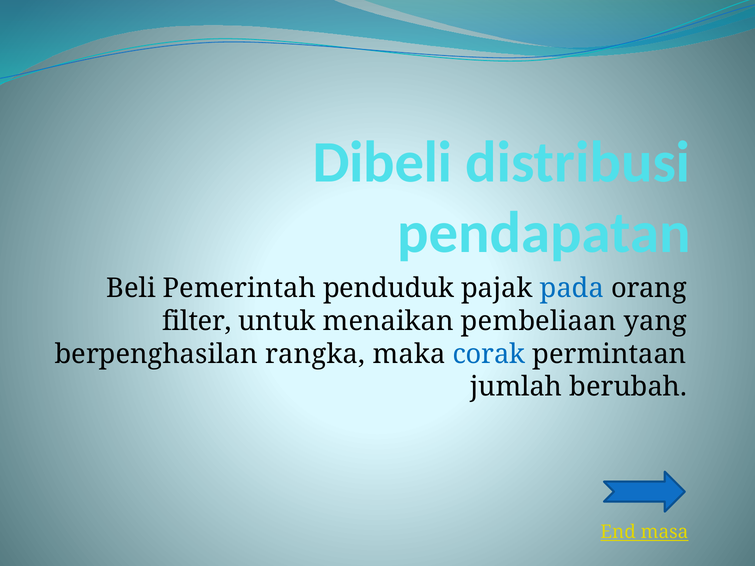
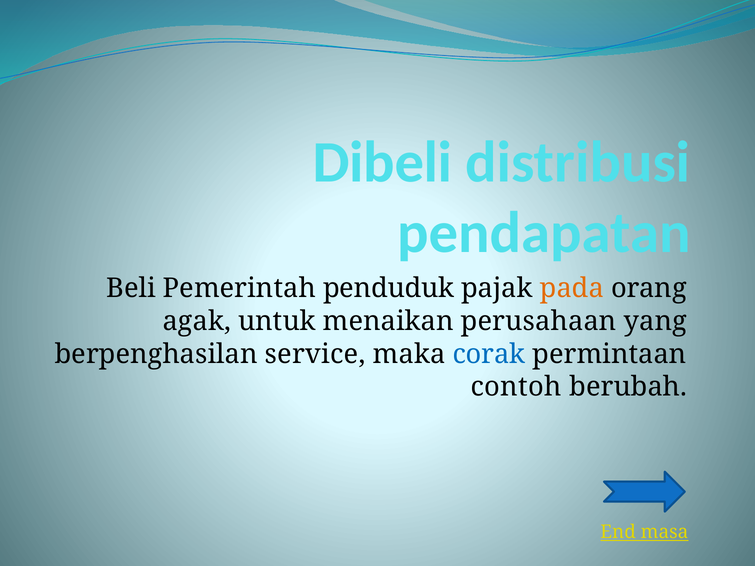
pada colour: blue -> orange (572, 289)
filter: filter -> agak (197, 321)
pembeliaan: pembeliaan -> perusahaan (539, 321)
rangka: rangka -> service (315, 354)
jumlah: jumlah -> contoh (516, 387)
